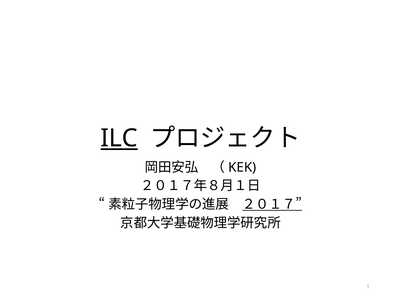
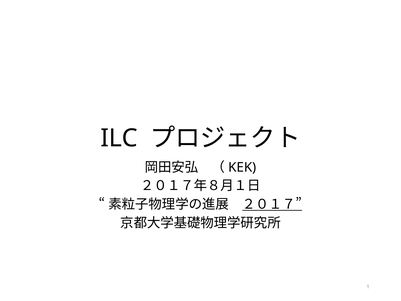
ILC underline: present -> none (119, 138)
